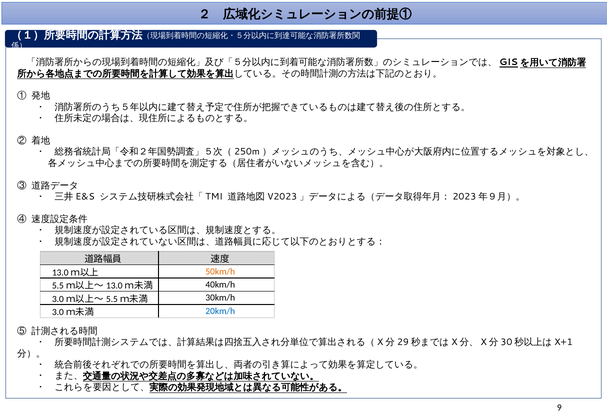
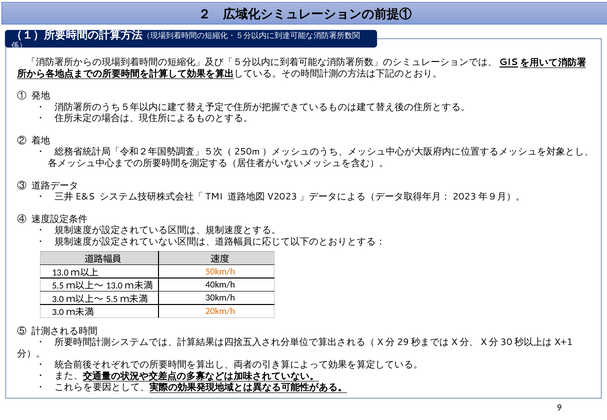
20km/h colour: blue -> orange (220, 311)
